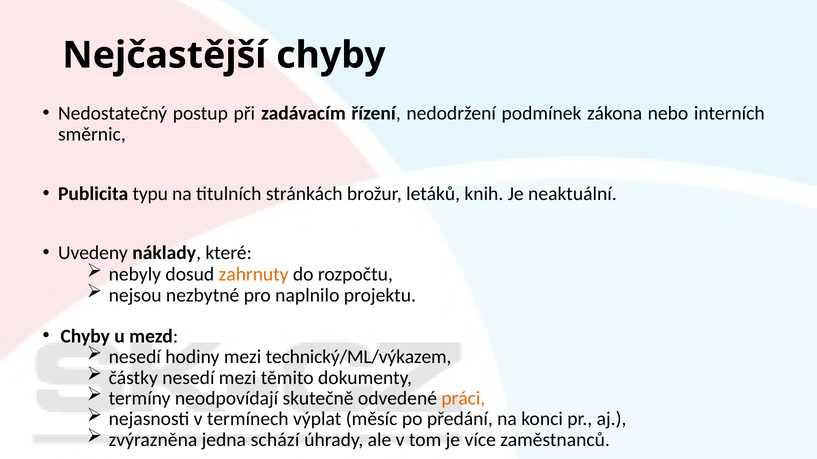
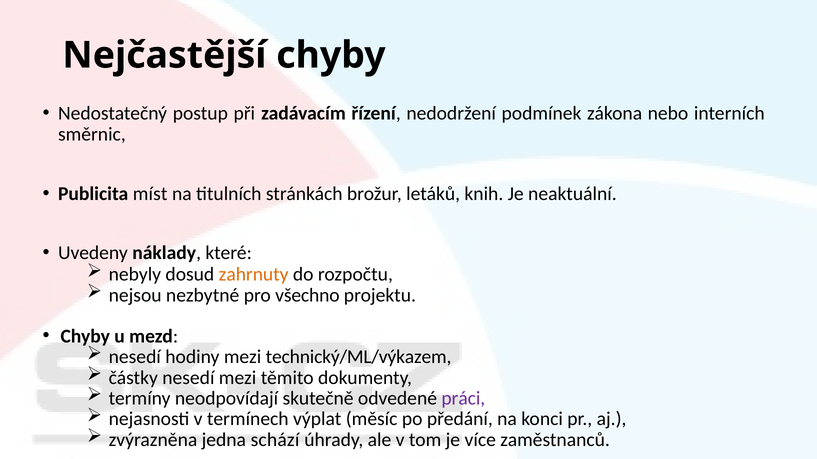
typu: typu -> míst (150, 194)
naplnilo: naplnilo -> všechno (307, 295)
práci colour: orange -> purple (463, 399)
